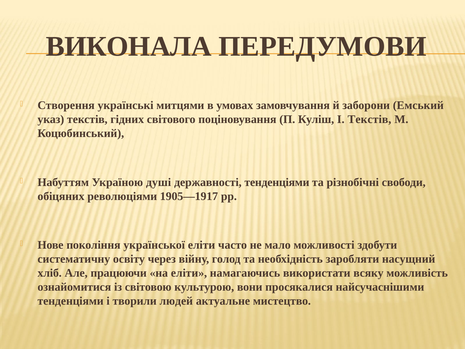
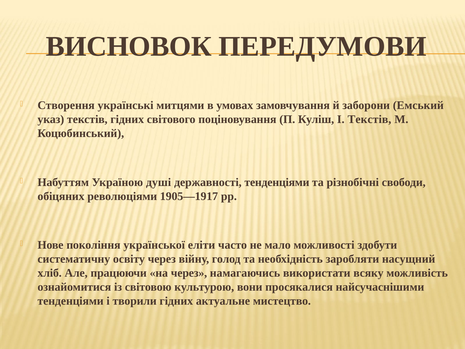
ВИКОНАЛА: ВИКОНАЛА -> ВИСНОВОК (129, 47)
на еліти: еліти -> через (189, 273)
творили людей: людей -> гідних (176, 301)
